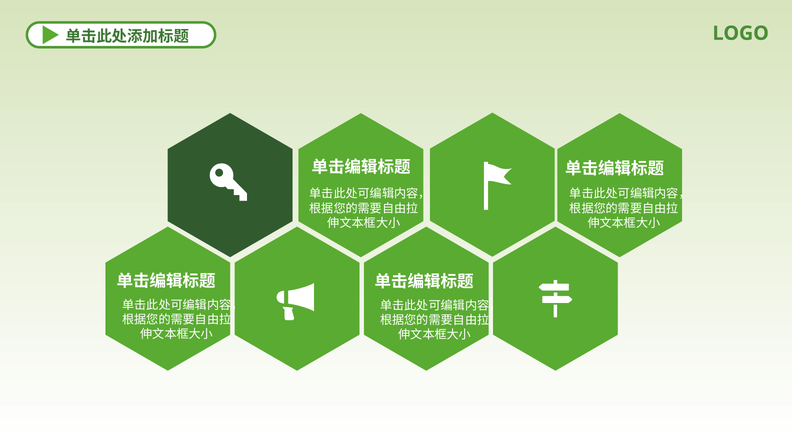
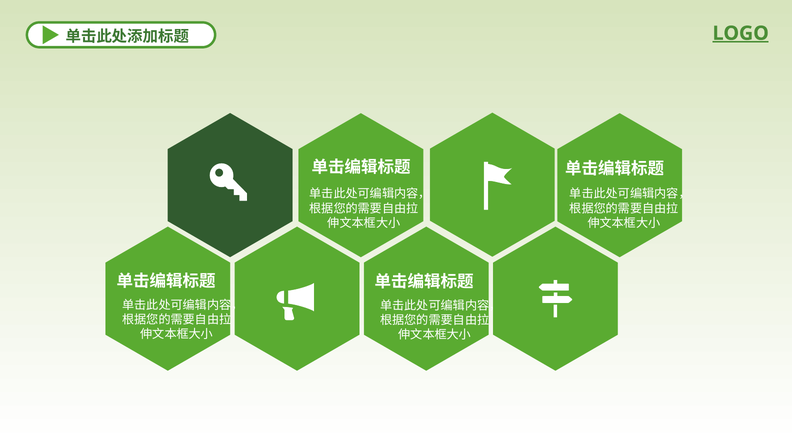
LOGO underline: none -> present (741, 33)
